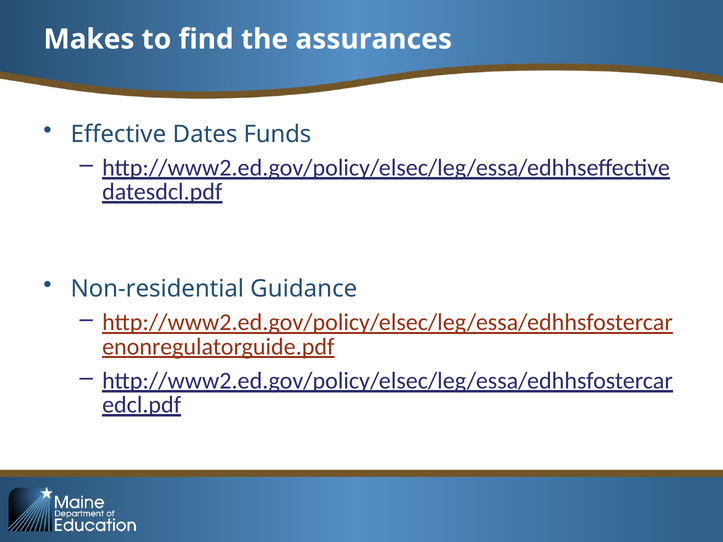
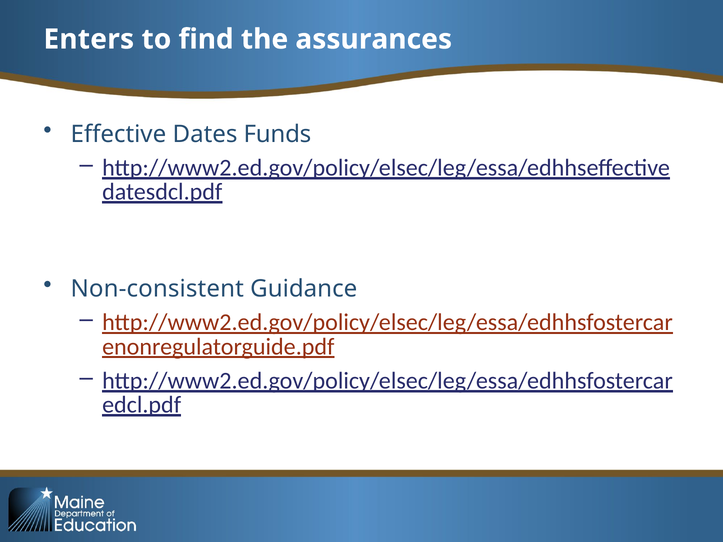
Makes: Makes -> Enters (89, 39)
Non-residential: Non-residential -> Non-consistent (157, 289)
